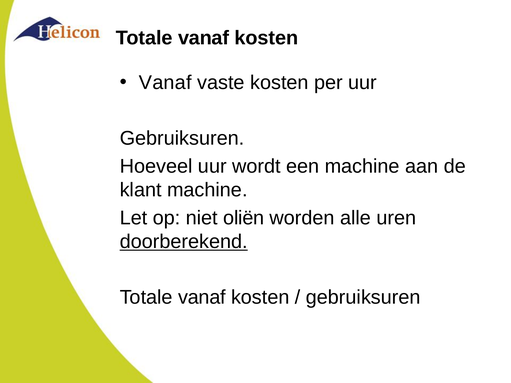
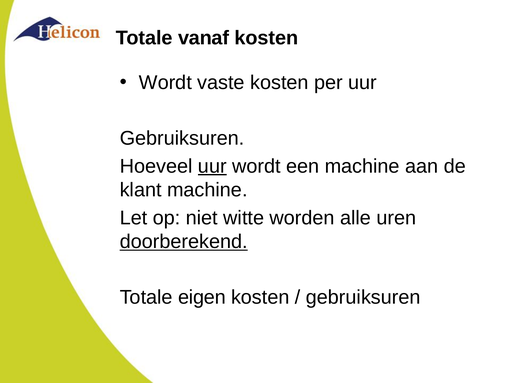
Vanaf: Vanaf -> Wordt (165, 83)
uur underline: none -> present (212, 166)
oliën: oliën -> witte (244, 218)
vanaf: vanaf -> eigen (202, 298)
